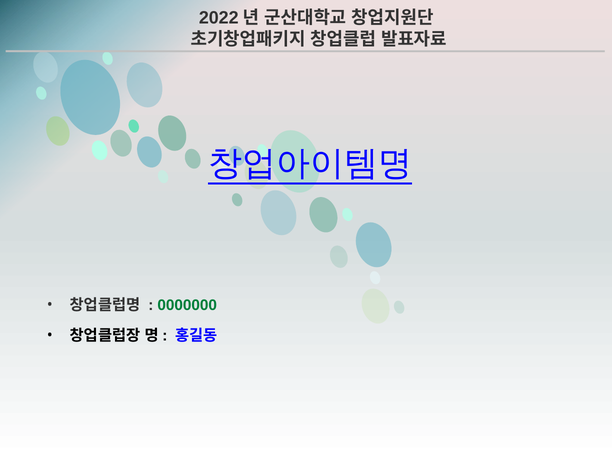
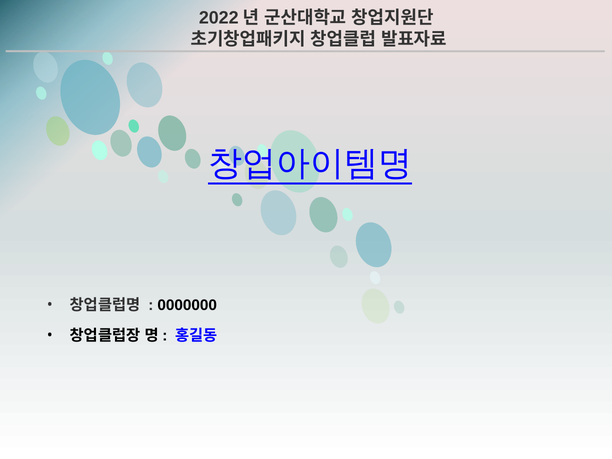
0000000 colour: green -> black (187, 305)
